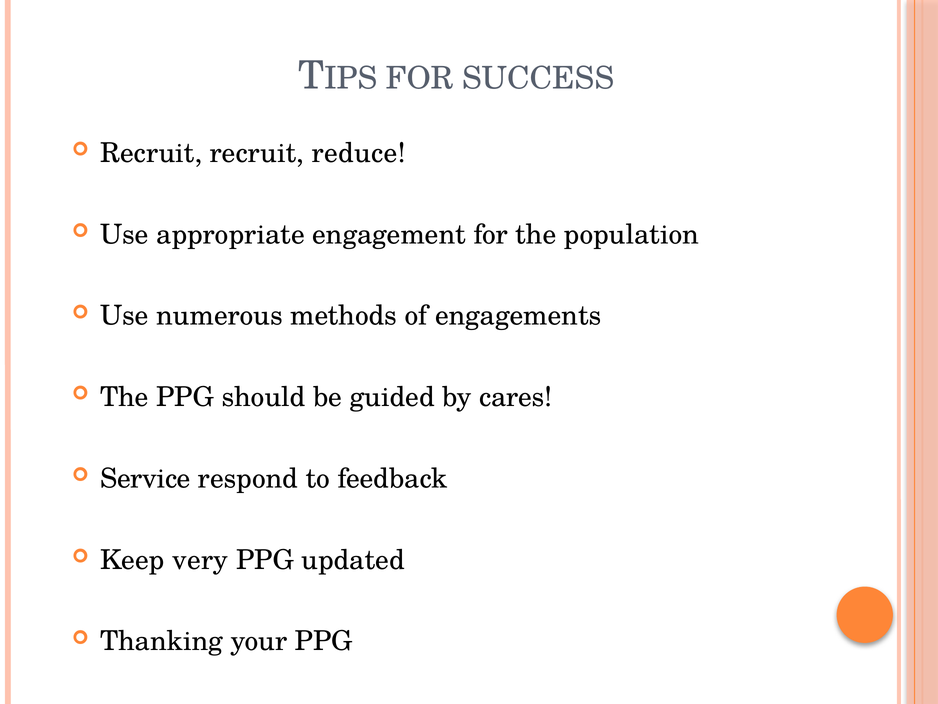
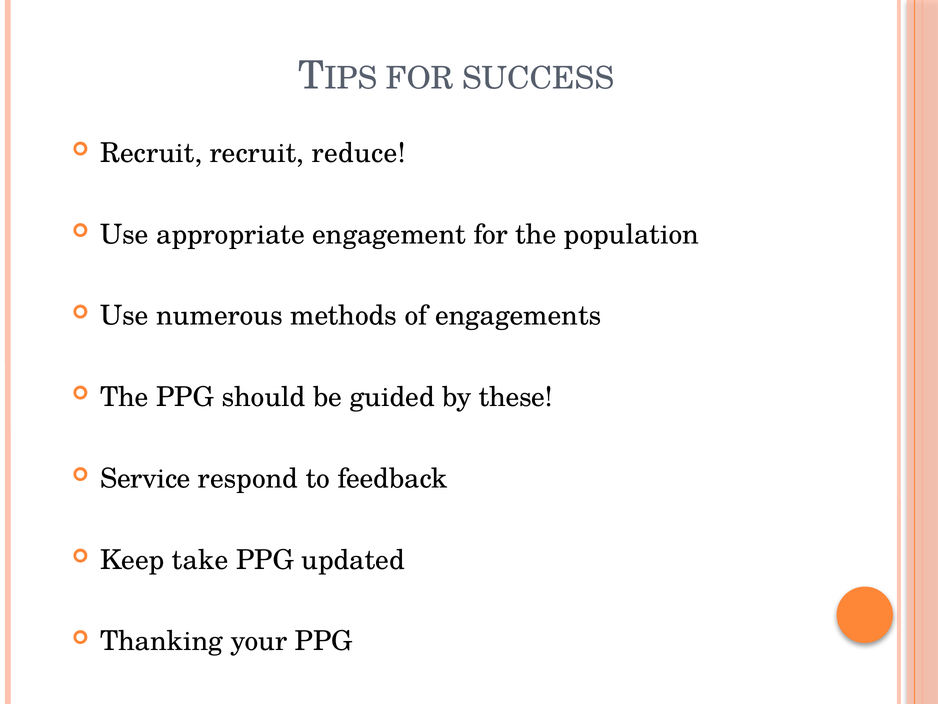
cares: cares -> these (516, 397)
very: very -> take (200, 560)
